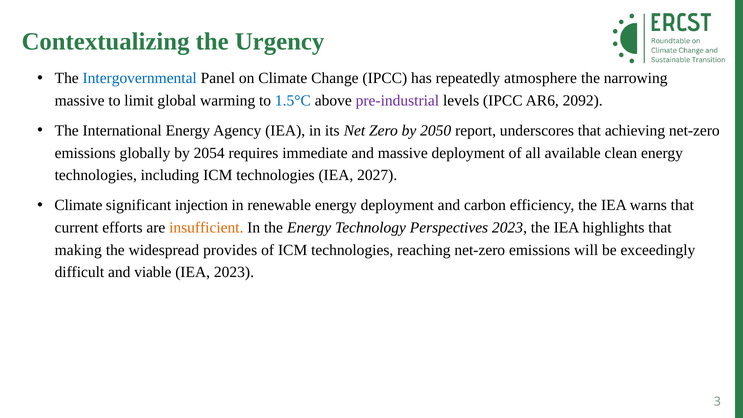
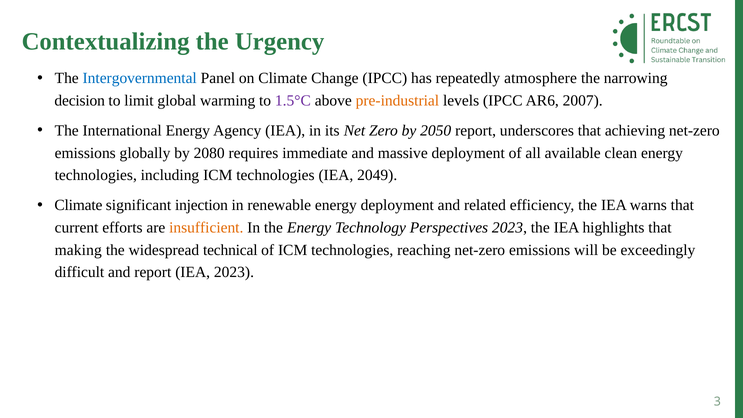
massive: massive -> decision (80, 101)
1.5°C colour: blue -> purple (293, 101)
pre-industrial colour: purple -> orange (397, 101)
2092: 2092 -> 2007 (583, 101)
2054: 2054 -> 2080 (209, 153)
2027: 2027 -> 2049 (377, 175)
carbon: carbon -> related (485, 205)
provides: provides -> technical (230, 250)
and viable: viable -> report (153, 272)
